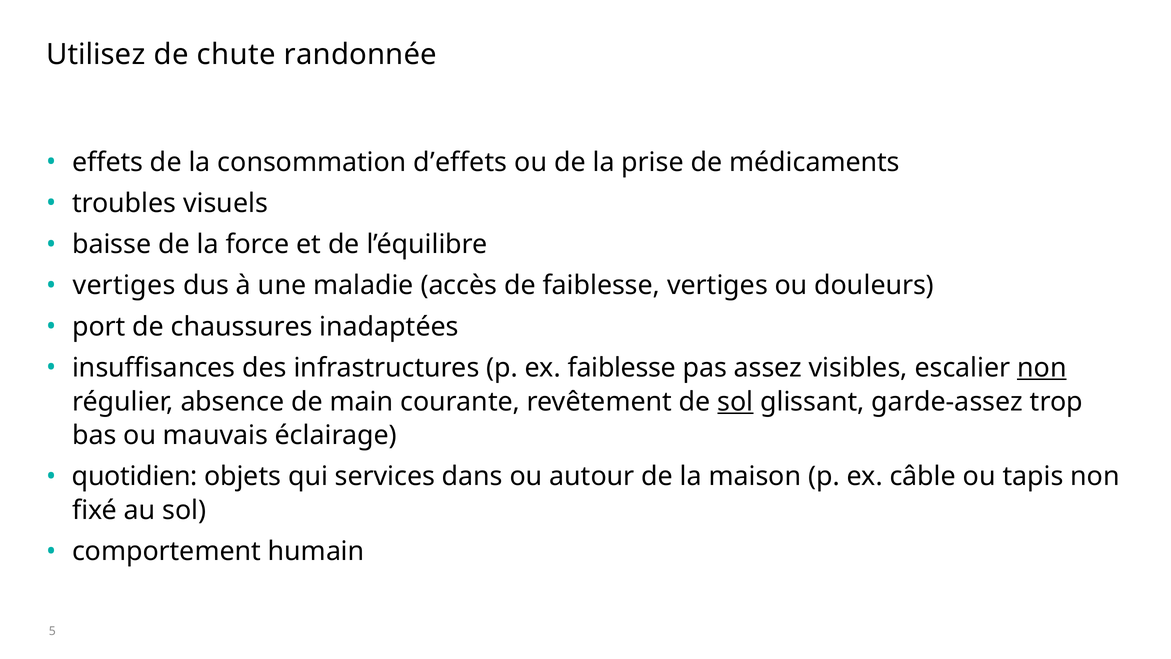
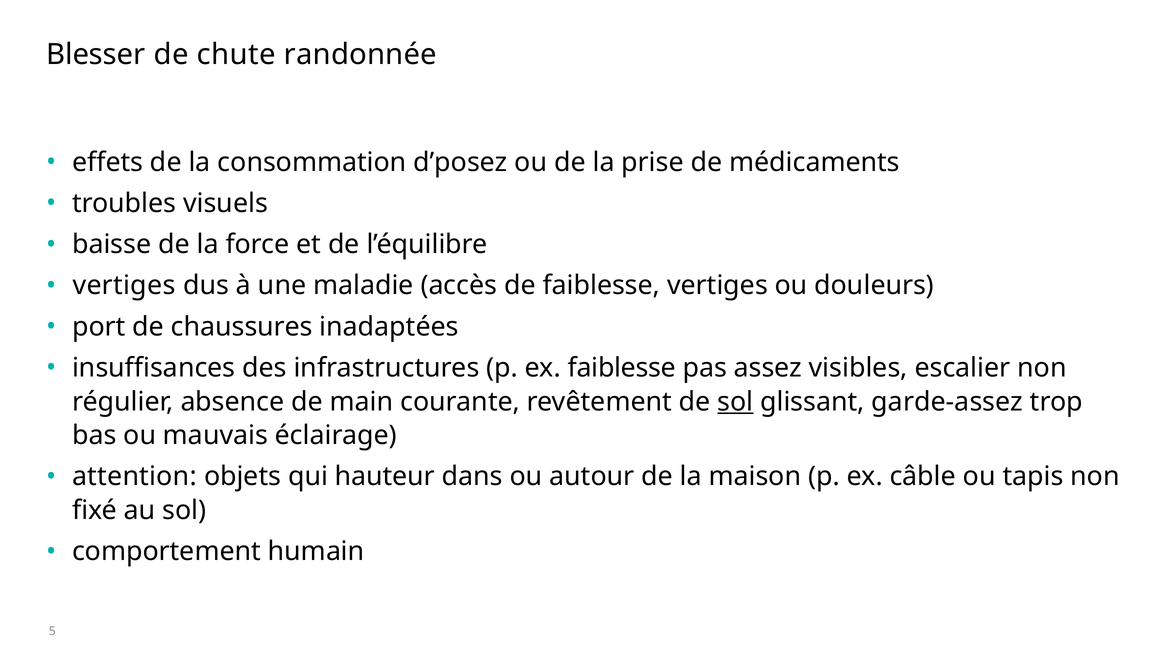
Utilisez: Utilisez -> Blesser (96, 55)
d’effets: d’effets -> d’posez (460, 162)
non underline: present -> none (1042, 368)
quotidien: quotidien -> attention (134, 476)
services: services -> hauteur (385, 476)
